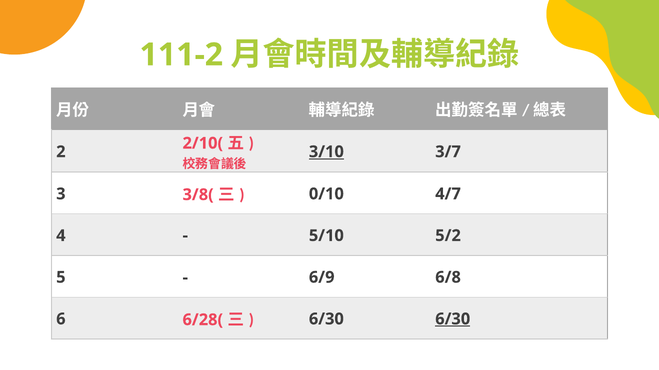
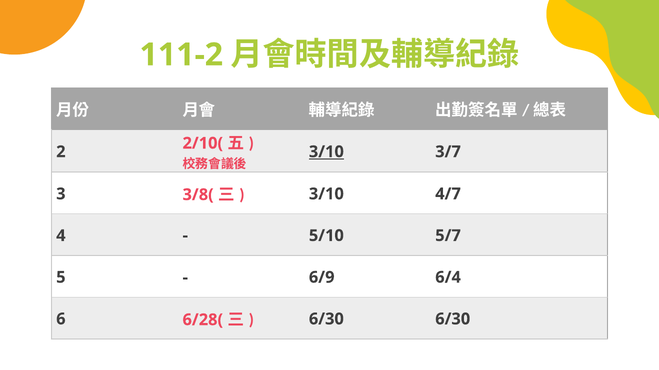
0/10: 0/10 -> 3/10 (326, 194)
5/2: 5/2 -> 5/7 (448, 236)
6/8: 6/8 -> 6/4 (448, 278)
6/30 underline: present -> none (453, 320)
